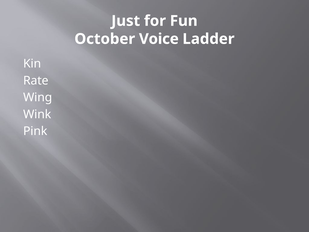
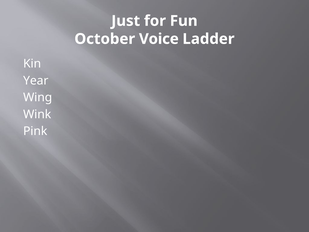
Rate: Rate -> Year (36, 80)
